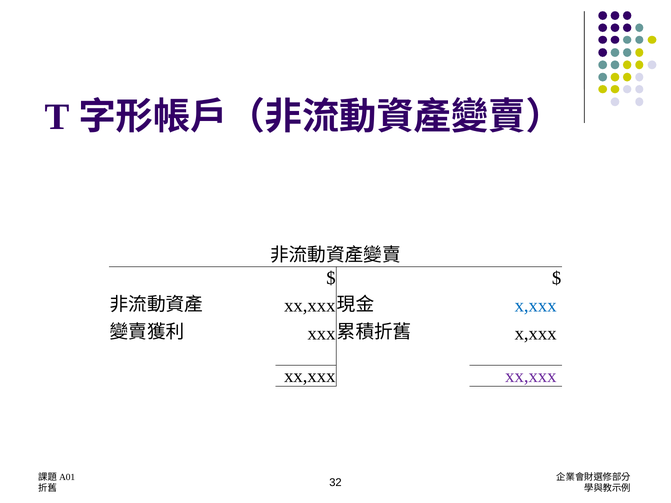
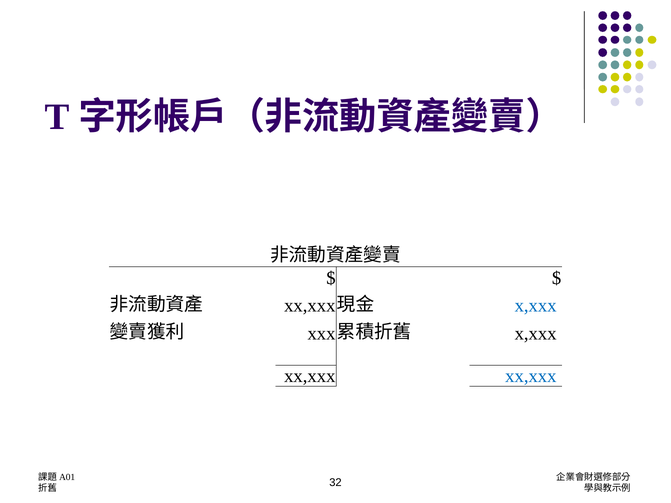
xx,xxx colour: purple -> blue (531, 376)
